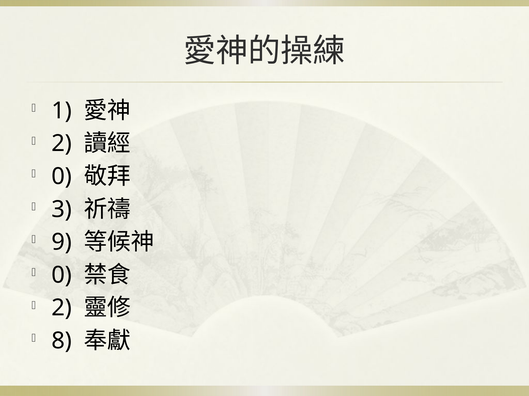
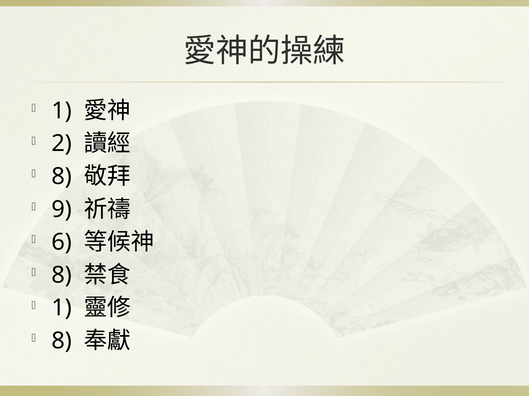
0: 0 -> 8 (62, 177)
3: 3 -> 9 (62, 210)
9: 9 -> 6 (62, 243)
0: 0 -> 8 (62, 276)
2: 2 -> 1 (62, 308)
